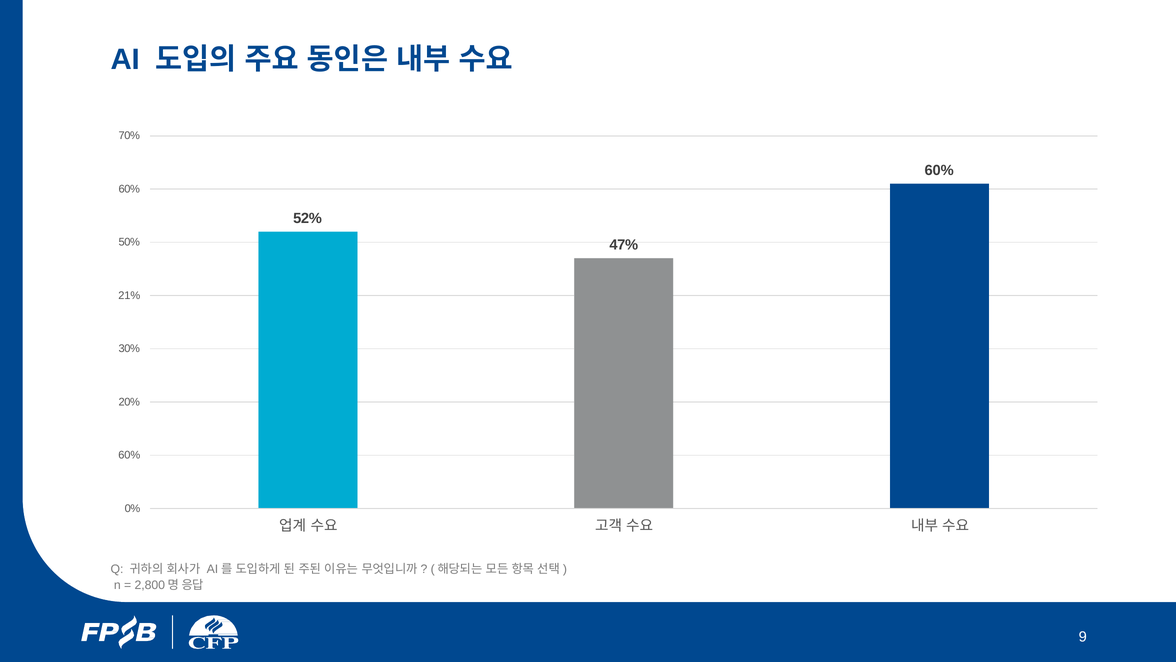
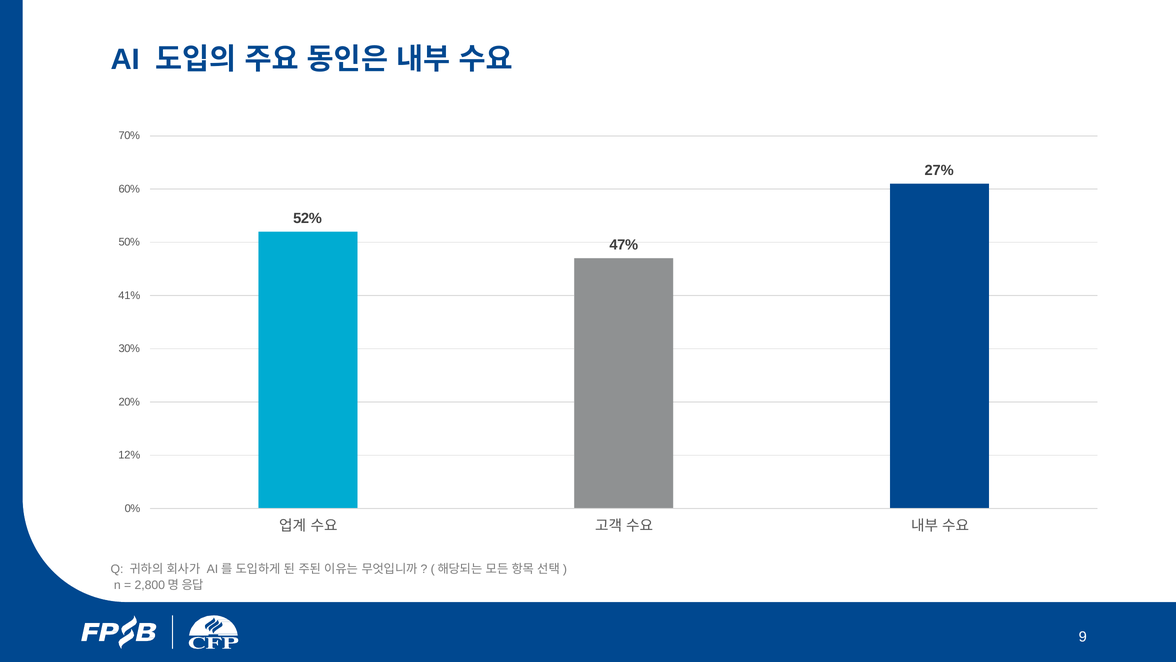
60%: 60% -> 27% (939, 170)
21%: 21% -> 41% (129, 295)
60%: 60% -> 12% (129, 455)
